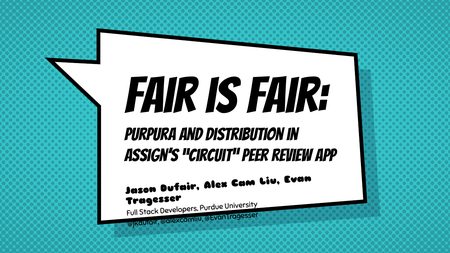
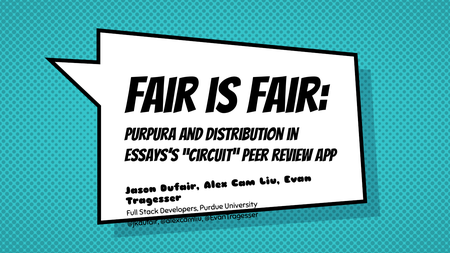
assign’s: assign’s -> essays’s (151, 156)
